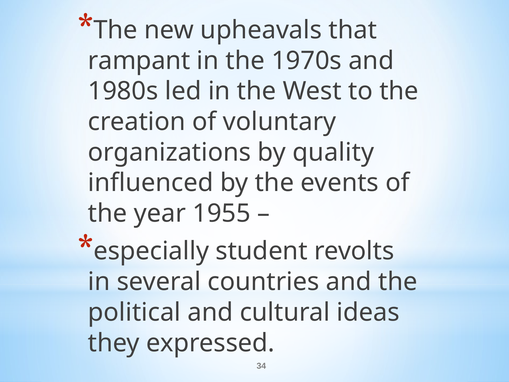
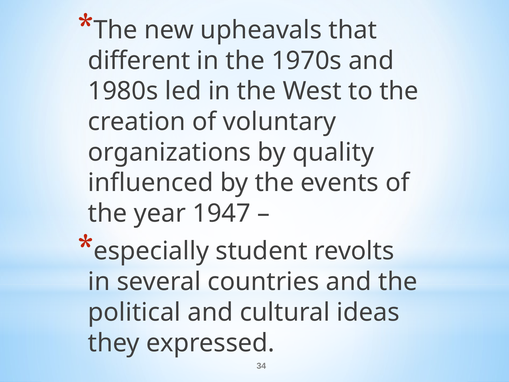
rampant: rampant -> different (139, 61)
1955: 1955 -> 1947 (222, 213)
